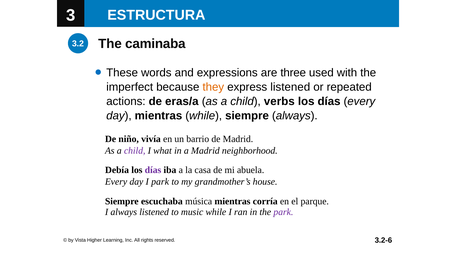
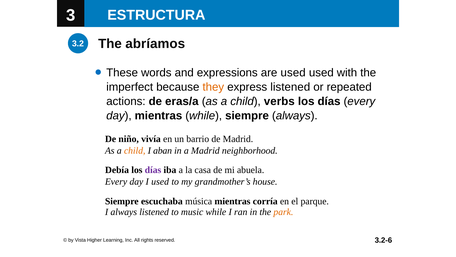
caminaba: caminaba -> abríamos (155, 44)
are three: three -> used (293, 73)
child colour: purple -> orange (135, 150)
what: what -> aban (163, 150)
I park: park -> used (160, 181)
park colour: purple -> orange (283, 212)
